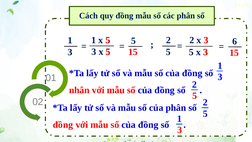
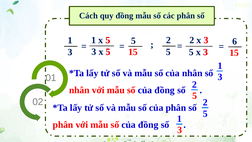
đồng: đồng -> nhân (192, 73)
đồng: đồng -> phân (63, 125)
